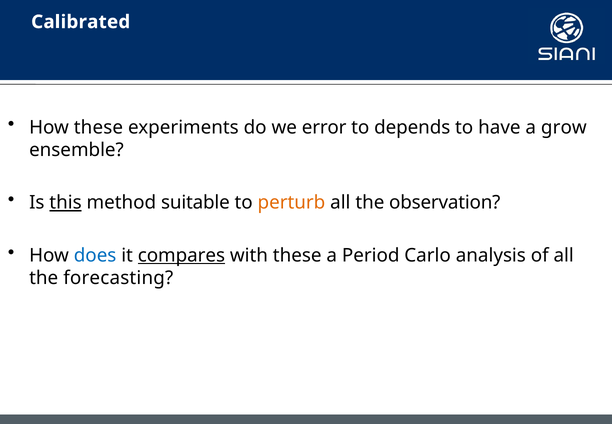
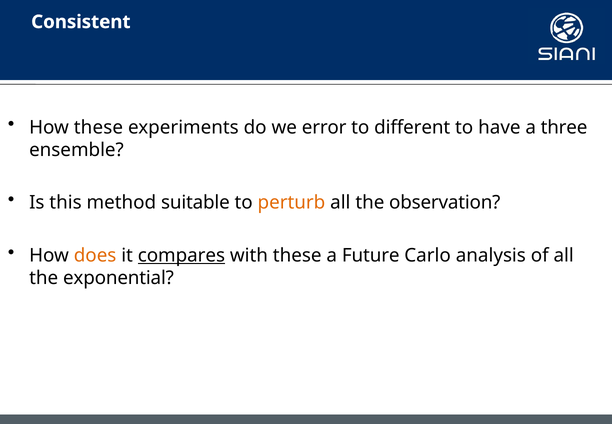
Calibrated: Calibrated -> Consistent (81, 22)
depends: depends -> different (412, 127)
grow: grow -> three (564, 127)
this underline: present -> none (66, 203)
does colour: blue -> orange (95, 255)
Period: Period -> Future (371, 255)
forecasting: forecasting -> exponential (118, 278)
